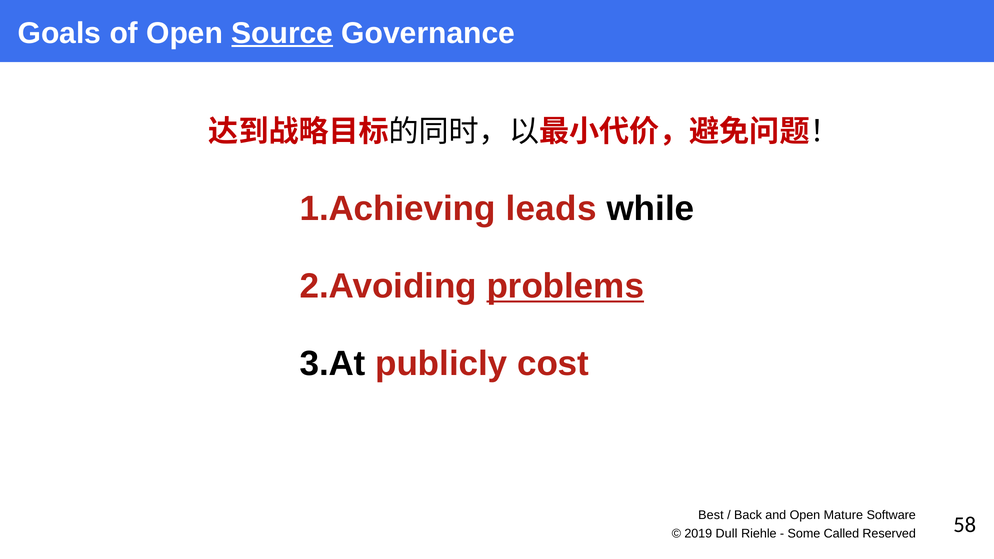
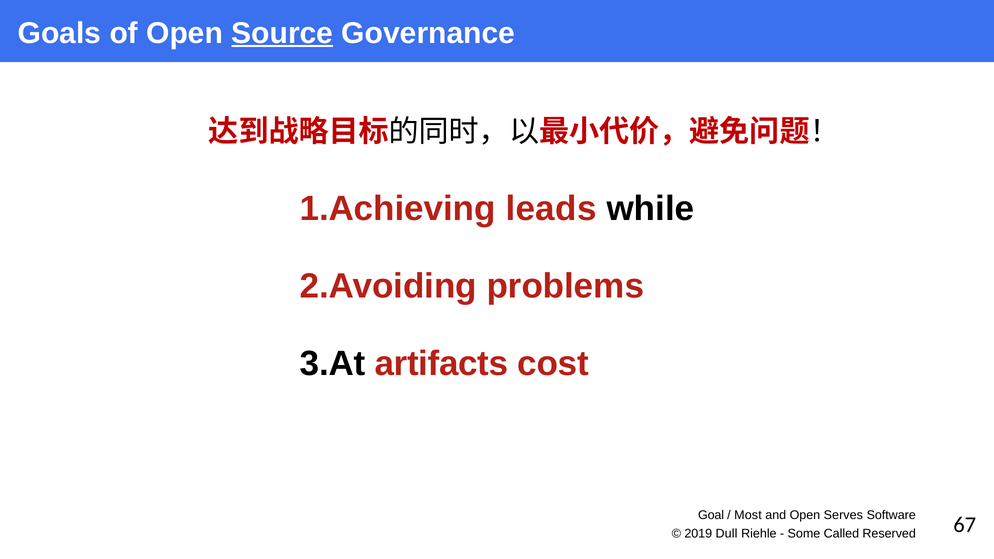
problems underline: present -> none (565, 286)
publicly: publicly -> artifacts (441, 364)
Best: Best -> Goal (711, 515)
Back: Back -> Most (748, 515)
Mature: Mature -> Serves (843, 515)
58: 58 -> 67 (965, 525)
